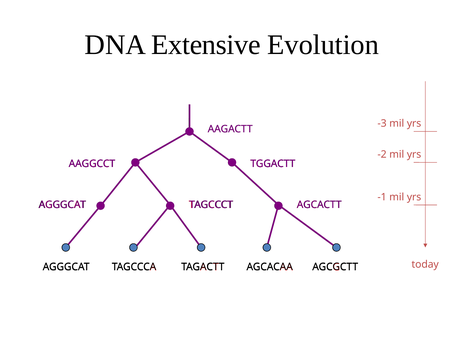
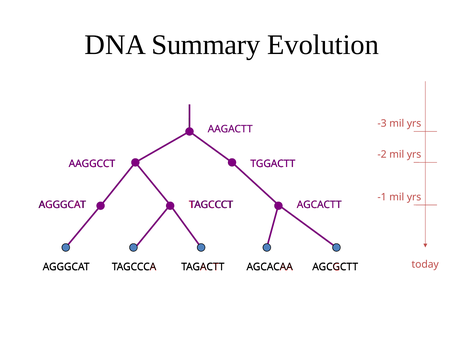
Extensive: Extensive -> Summary (206, 45)
